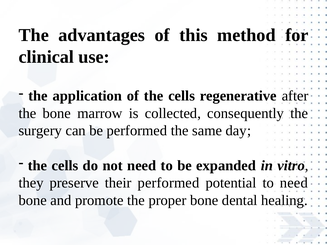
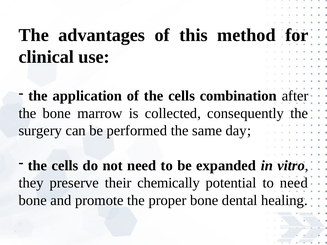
regenerative: regenerative -> combination (238, 96)
their performed: performed -> chemically (169, 183)
